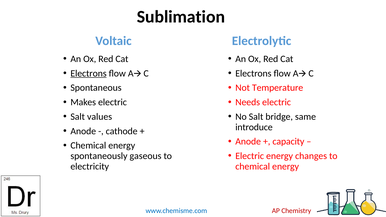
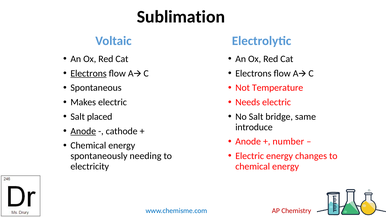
values: values -> placed (100, 117)
Anode underline: none -> present (83, 131)
capacity: capacity -> number (288, 142)
gaseous: gaseous -> needing (146, 156)
